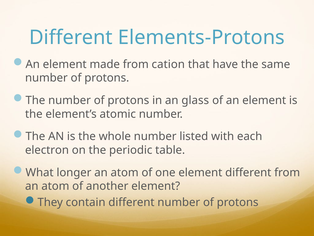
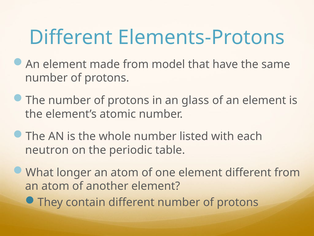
cation: cation -> model (168, 64)
electron: electron -> neutron (47, 150)
